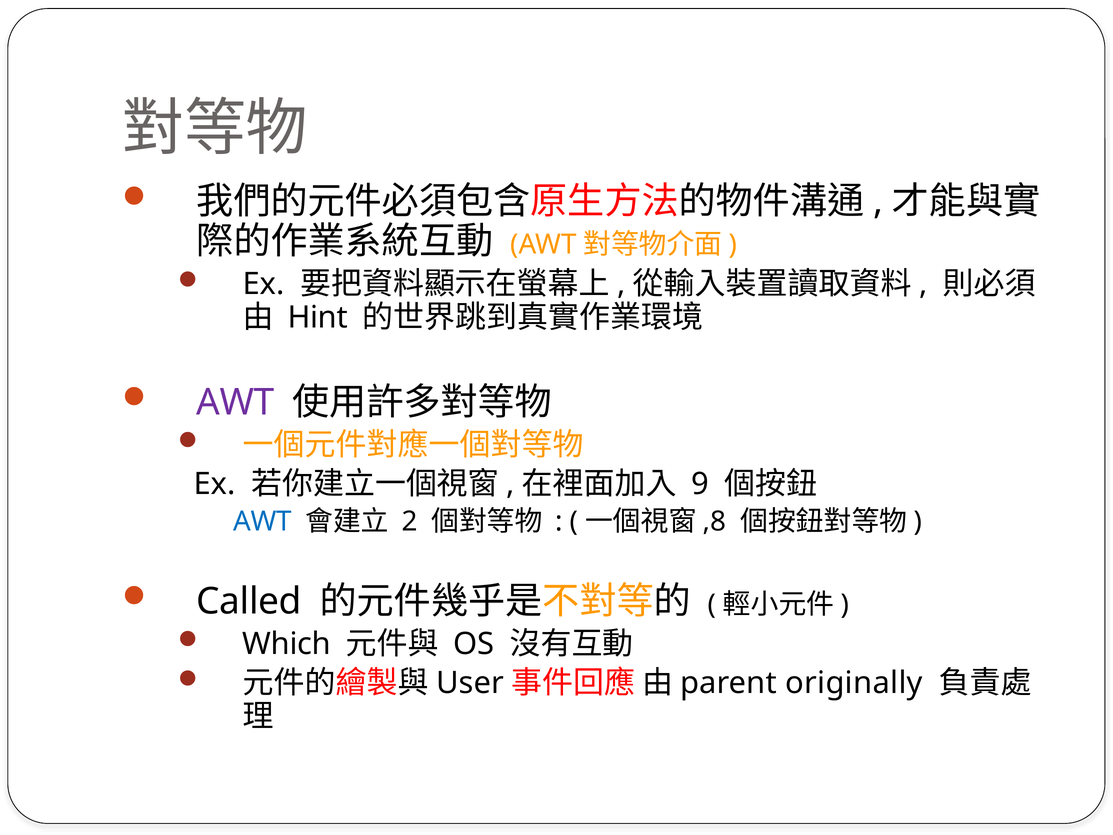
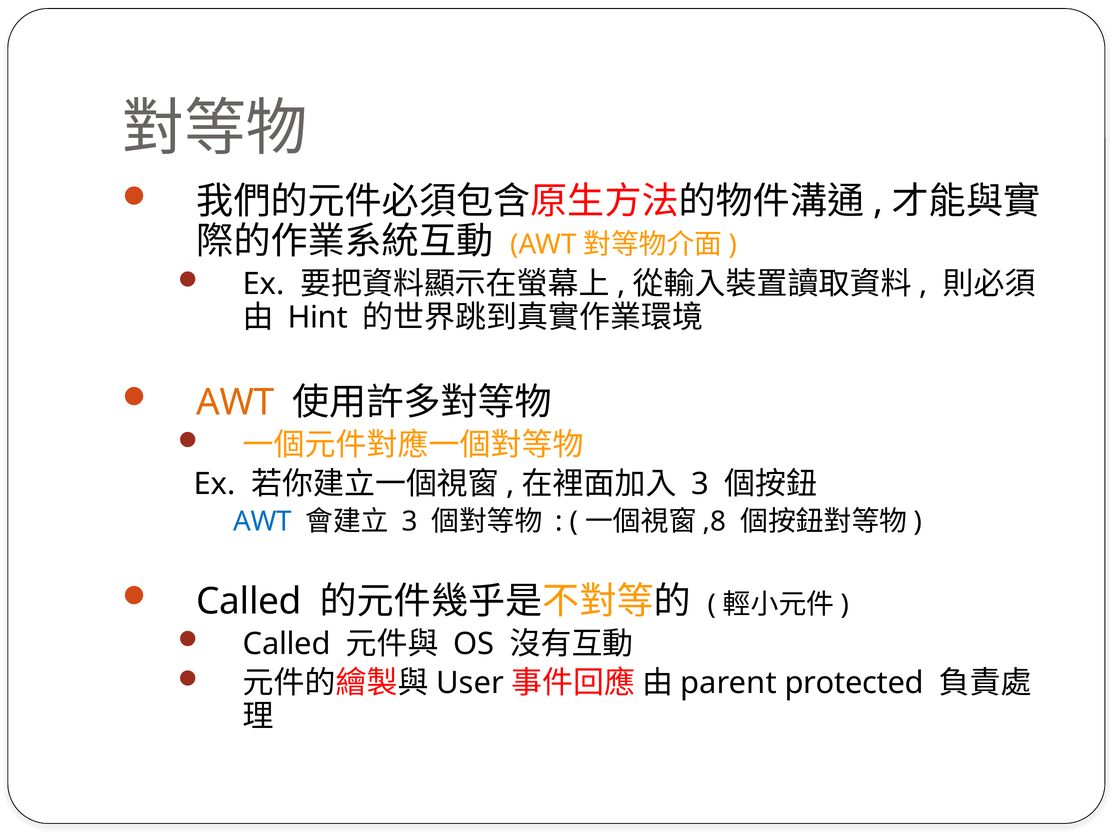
AWT colour: purple -> orange (235, 402)
9: 9 -> 3 (700, 484)
2: 2 -> 3 (410, 521)
Which: Which -> Called (287, 644)
originally: originally -> protected (854, 683)
